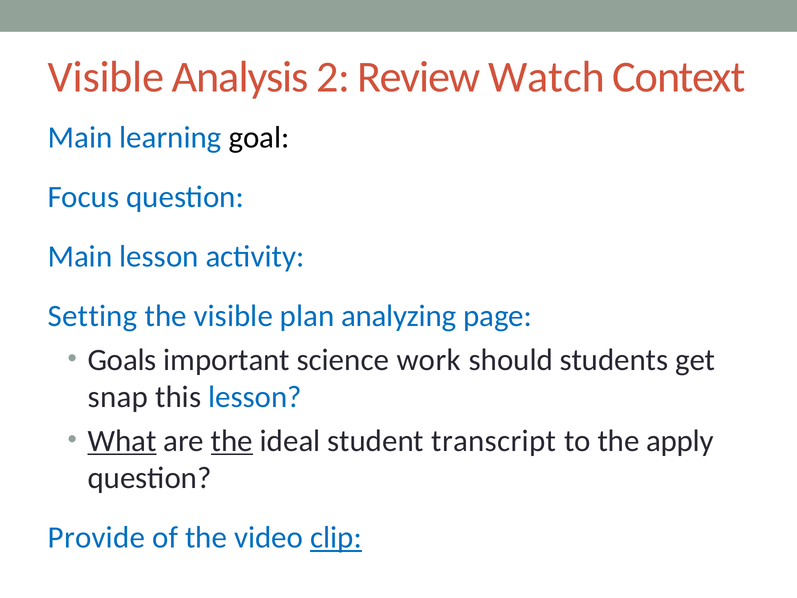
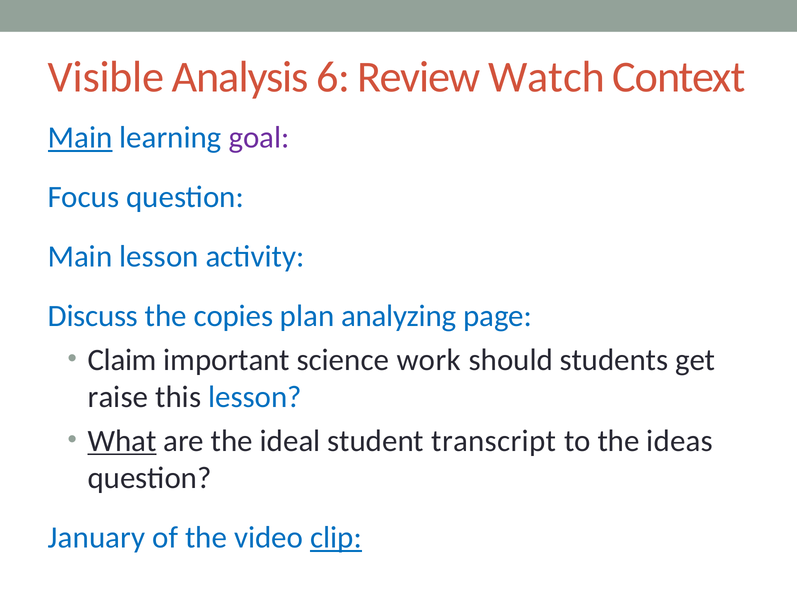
2: 2 -> 6 (333, 77)
Main underline: none -> present (80, 138)
goal colour: black -> purple (259, 138)
Setting: Setting -> Discuss (93, 316)
the visible: visible -> copies (233, 316)
Goals: Goals -> Claim (122, 360)
snap: snap -> raise (118, 397)
the underline: present -> none (232, 441)
apply: apply -> ideas (680, 441)
Provide: Provide -> January (97, 537)
